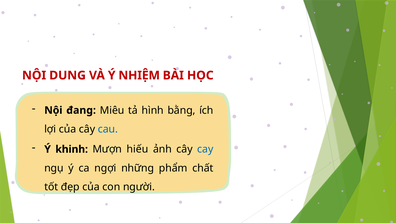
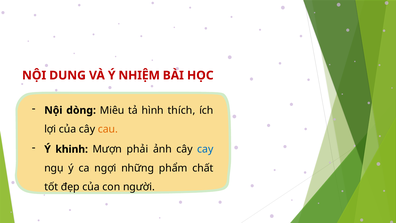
đang: đang -> dòng (81, 110)
bằng: bằng -> thích (181, 110)
cau colour: blue -> orange (108, 129)
hiếu: hiếu -> phải (137, 149)
